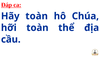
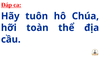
Hãy toàn: toàn -> tuôn (37, 16)
